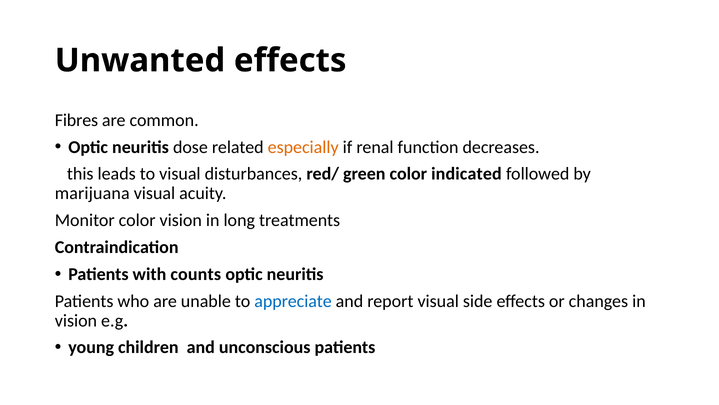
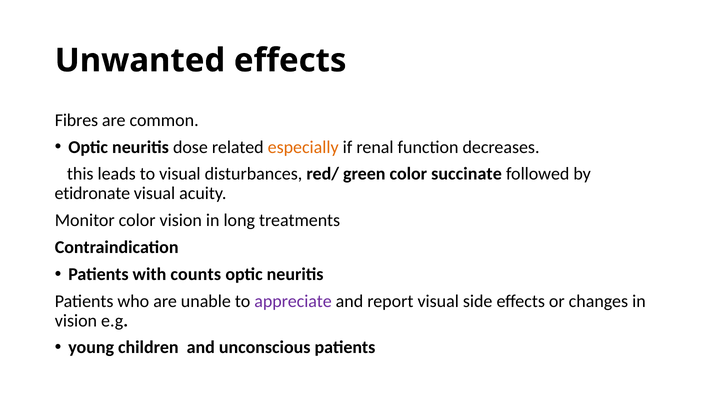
indicated: indicated -> succinate (466, 174)
marijuana: marijuana -> etidronate (92, 193)
appreciate colour: blue -> purple (293, 301)
